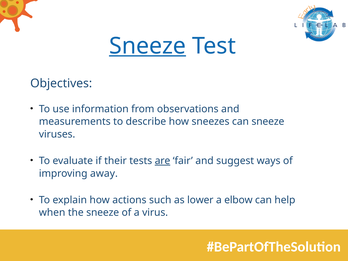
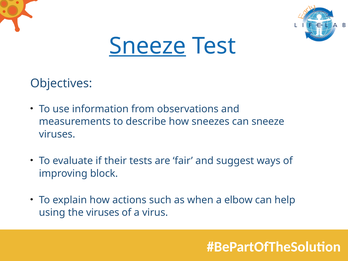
are underline: present -> none (163, 161)
away: away -> block (104, 173)
lower: lower -> when (200, 200)
when: when -> using (52, 213)
the sneeze: sneeze -> viruses (103, 213)
